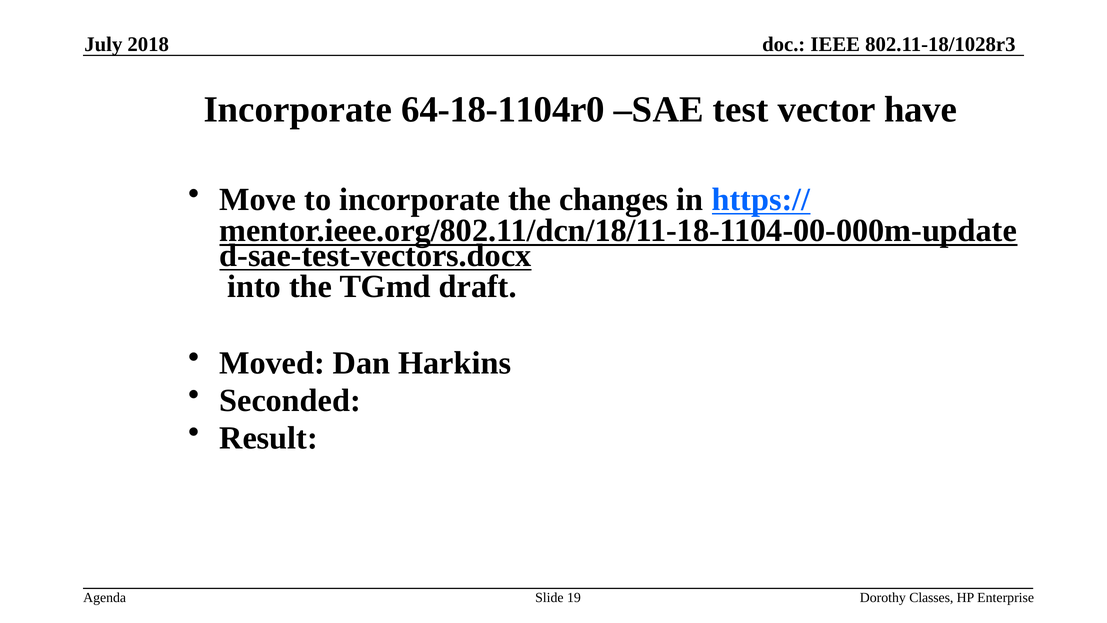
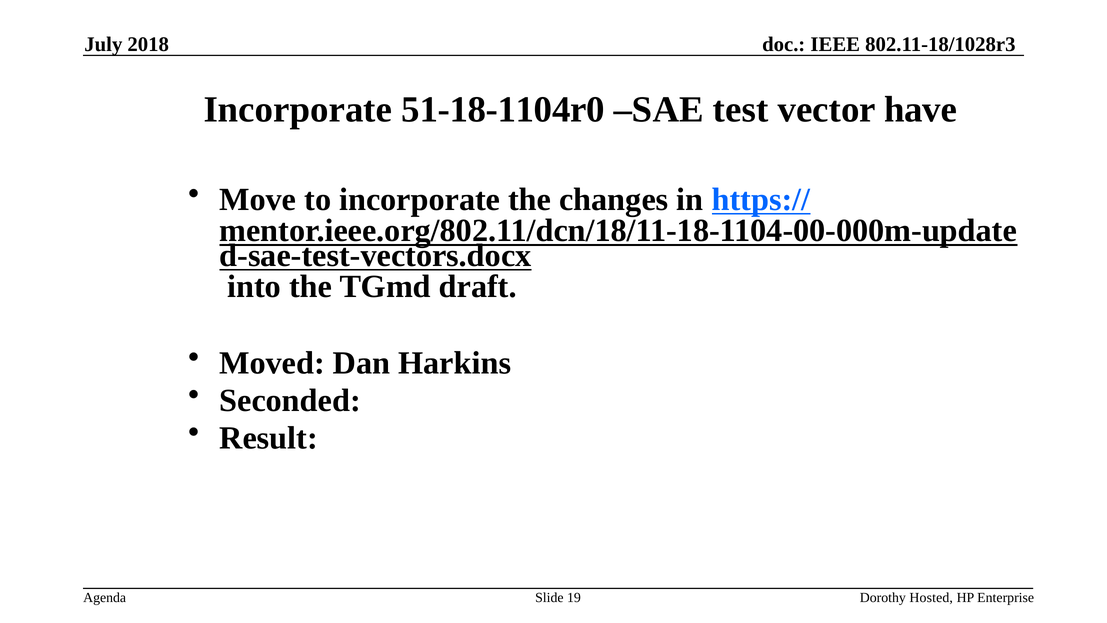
64-18-1104r0: 64-18-1104r0 -> 51-18-1104r0 (503, 110)
Classes: Classes -> Hosted (931, 597)
